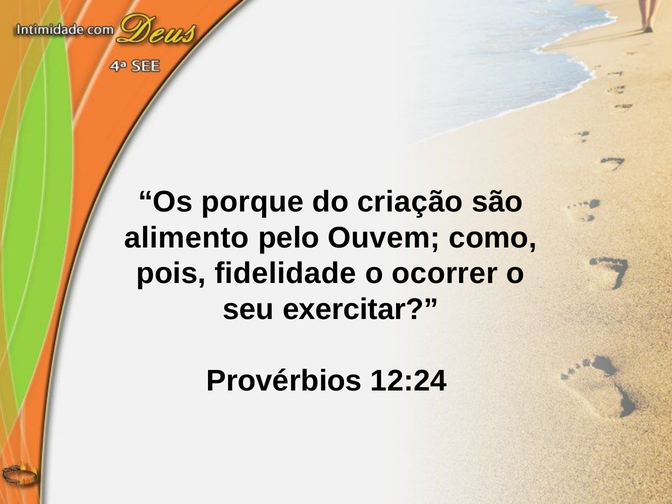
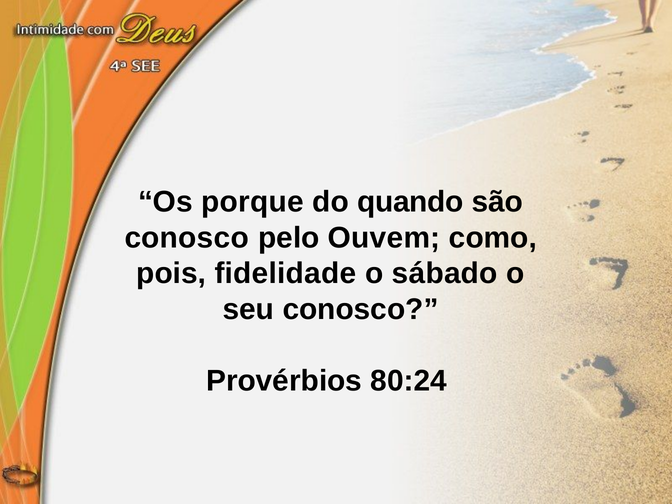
criação: criação -> quando (410, 202)
alimento: alimento -> conosco (187, 238)
ocorrer: ocorrer -> sábado (445, 273)
seu exercitar: exercitar -> conosco (361, 309)
12:24: 12:24 -> 80:24 (409, 381)
